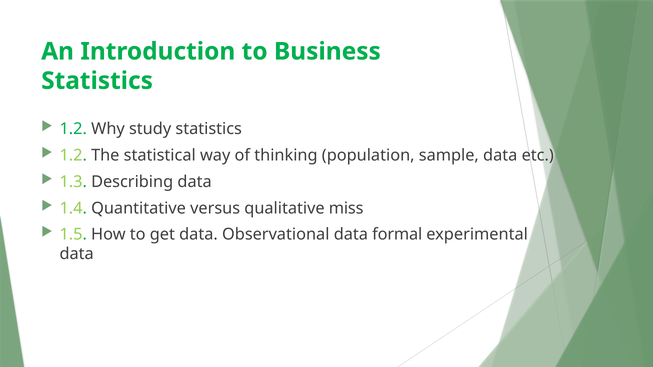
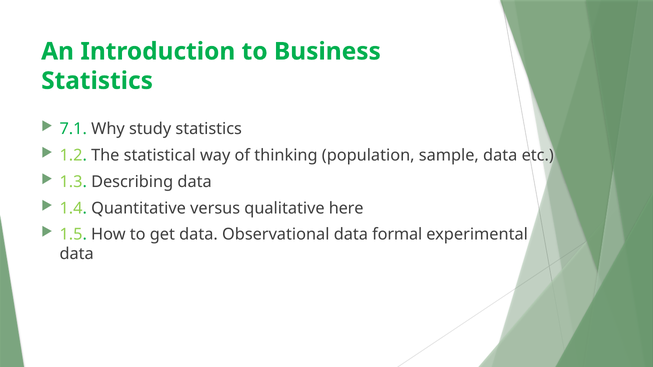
1.2: 1.2 -> 7.1 (73, 129)
miss: miss -> here (346, 208)
